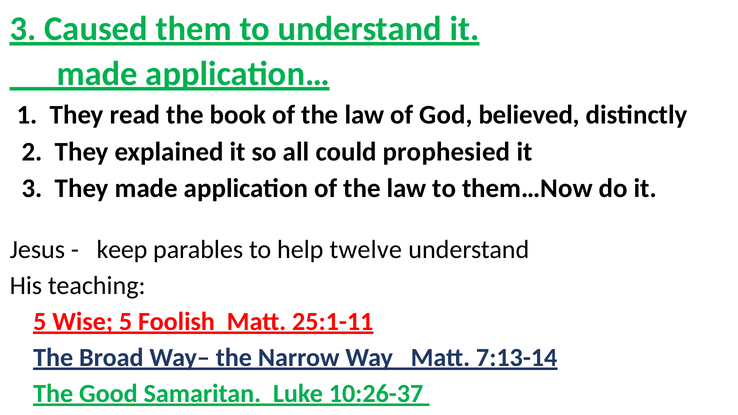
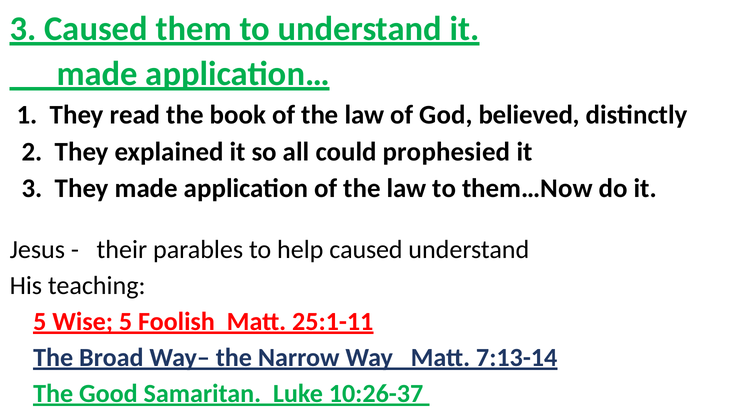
keep: keep -> their (122, 250)
help twelve: twelve -> caused (366, 250)
